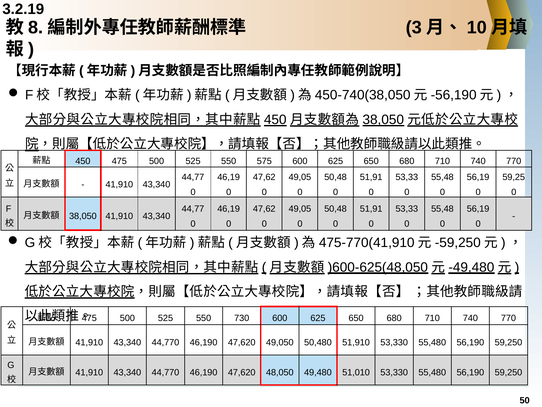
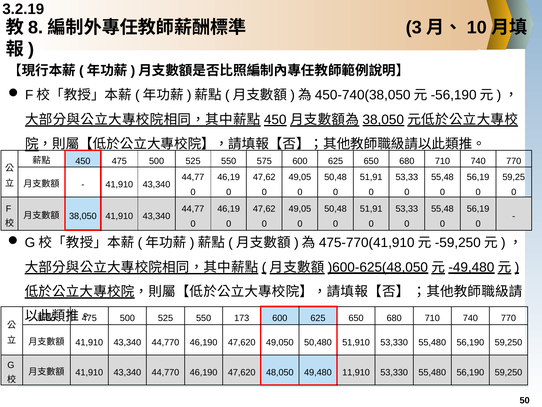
730: 730 -> 173 (242, 318)
51,010: 51,010 -> 11,910 (356, 372)
